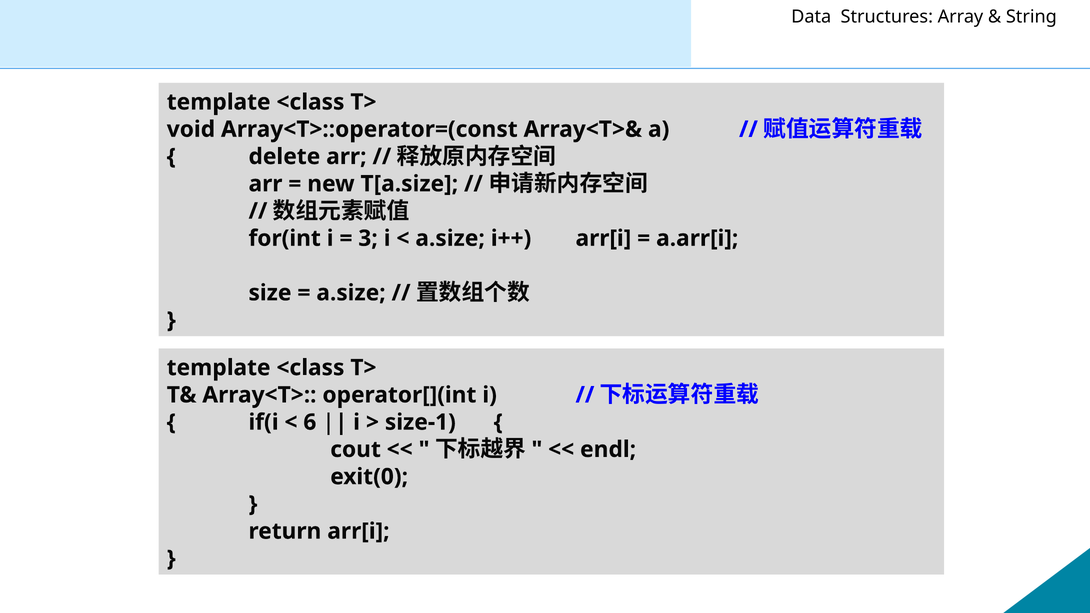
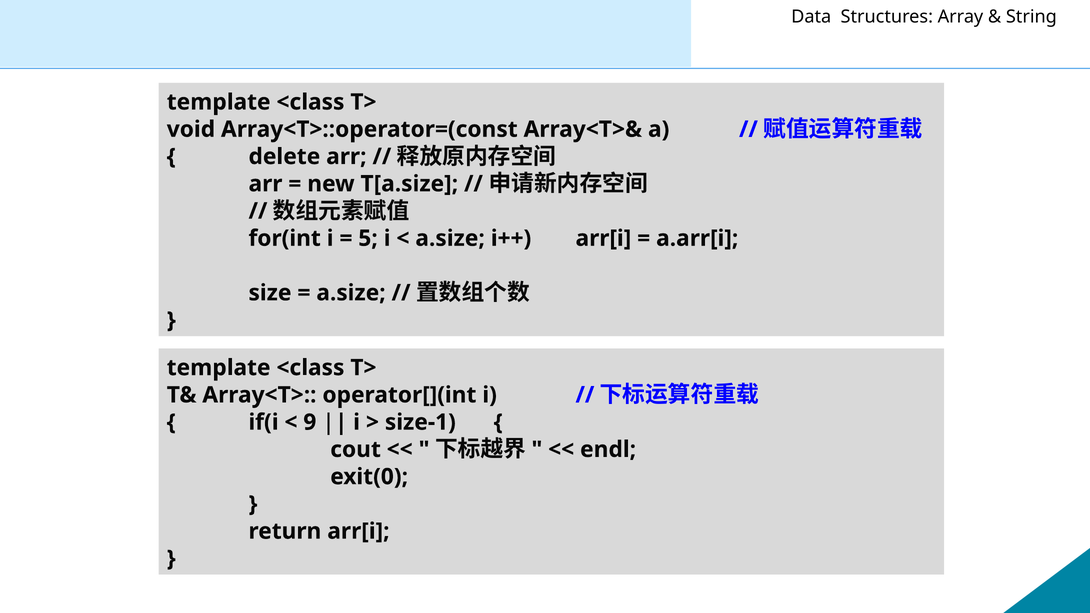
3: 3 -> 5 (368, 238)
6: 6 -> 9 (310, 422)
